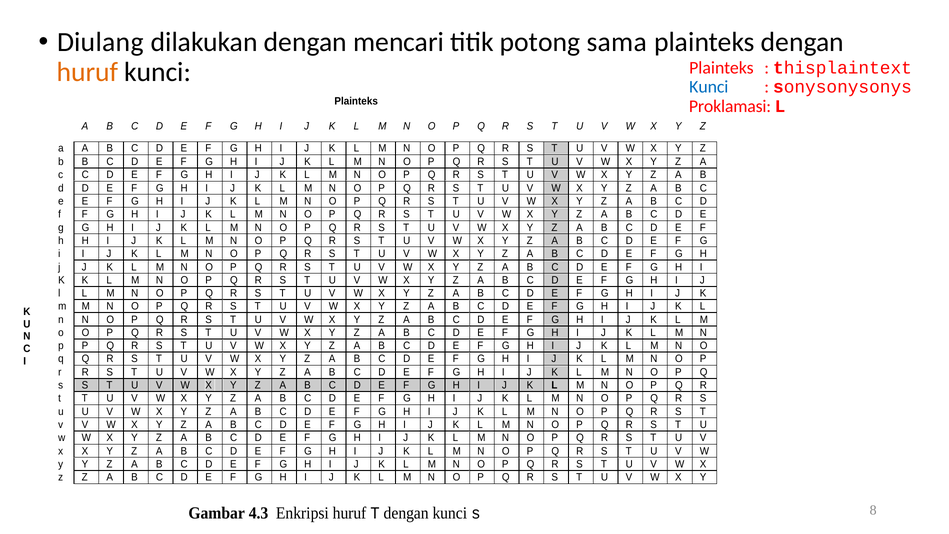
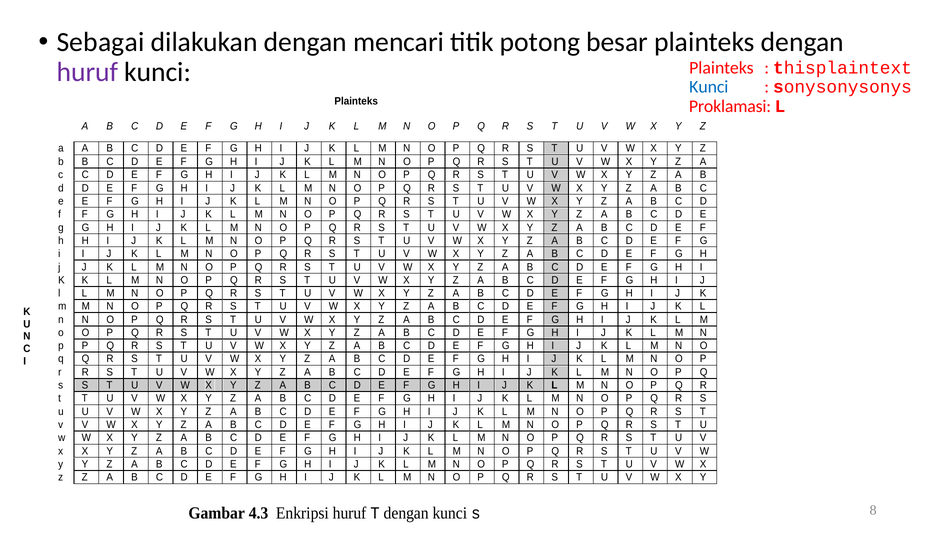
Diulang: Diulang -> Sebagai (100, 42)
sama: sama -> besar (617, 42)
huruf colour: orange -> purple (87, 72)
